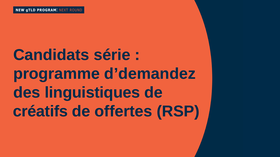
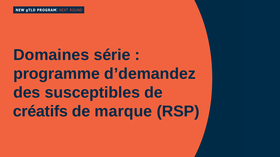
Candidats: Candidats -> Domaines (51, 55)
linguistiques: linguistiques -> susceptibles (92, 93)
offertes: offertes -> marque (123, 112)
